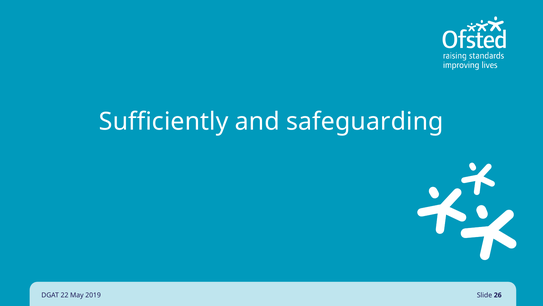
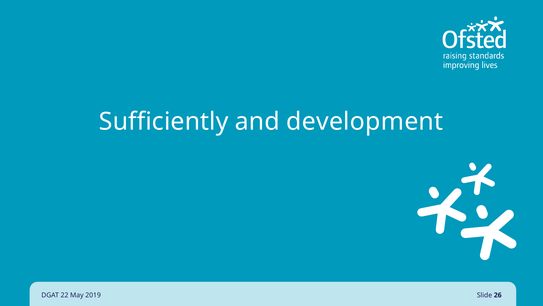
safeguarding: safeguarding -> development (365, 121)
